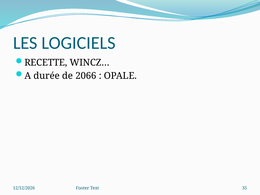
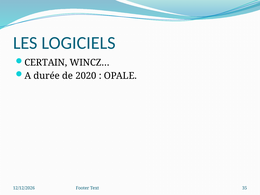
RECETTE: RECETTE -> CERTAIN (46, 63)
2066: 2066 -> 2020 (86, 76)
